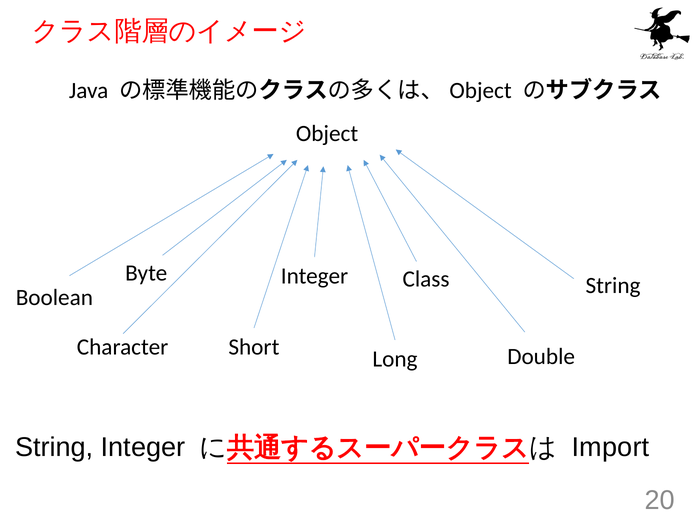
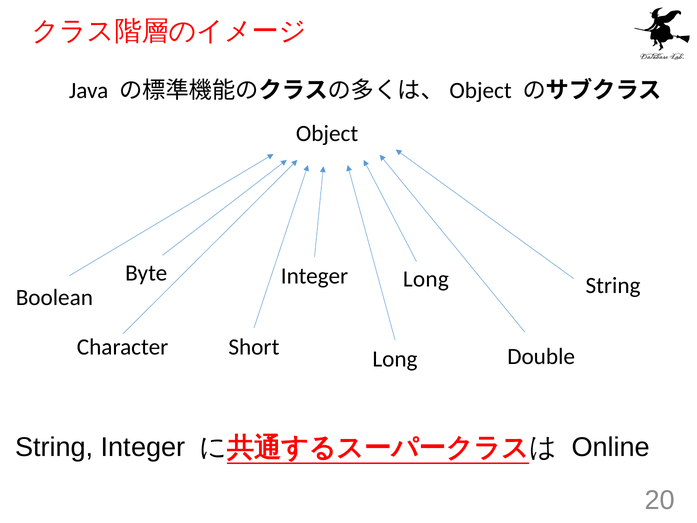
Class: Class -> Long (426, 279)
Import: Import -> Online (611, 447)
